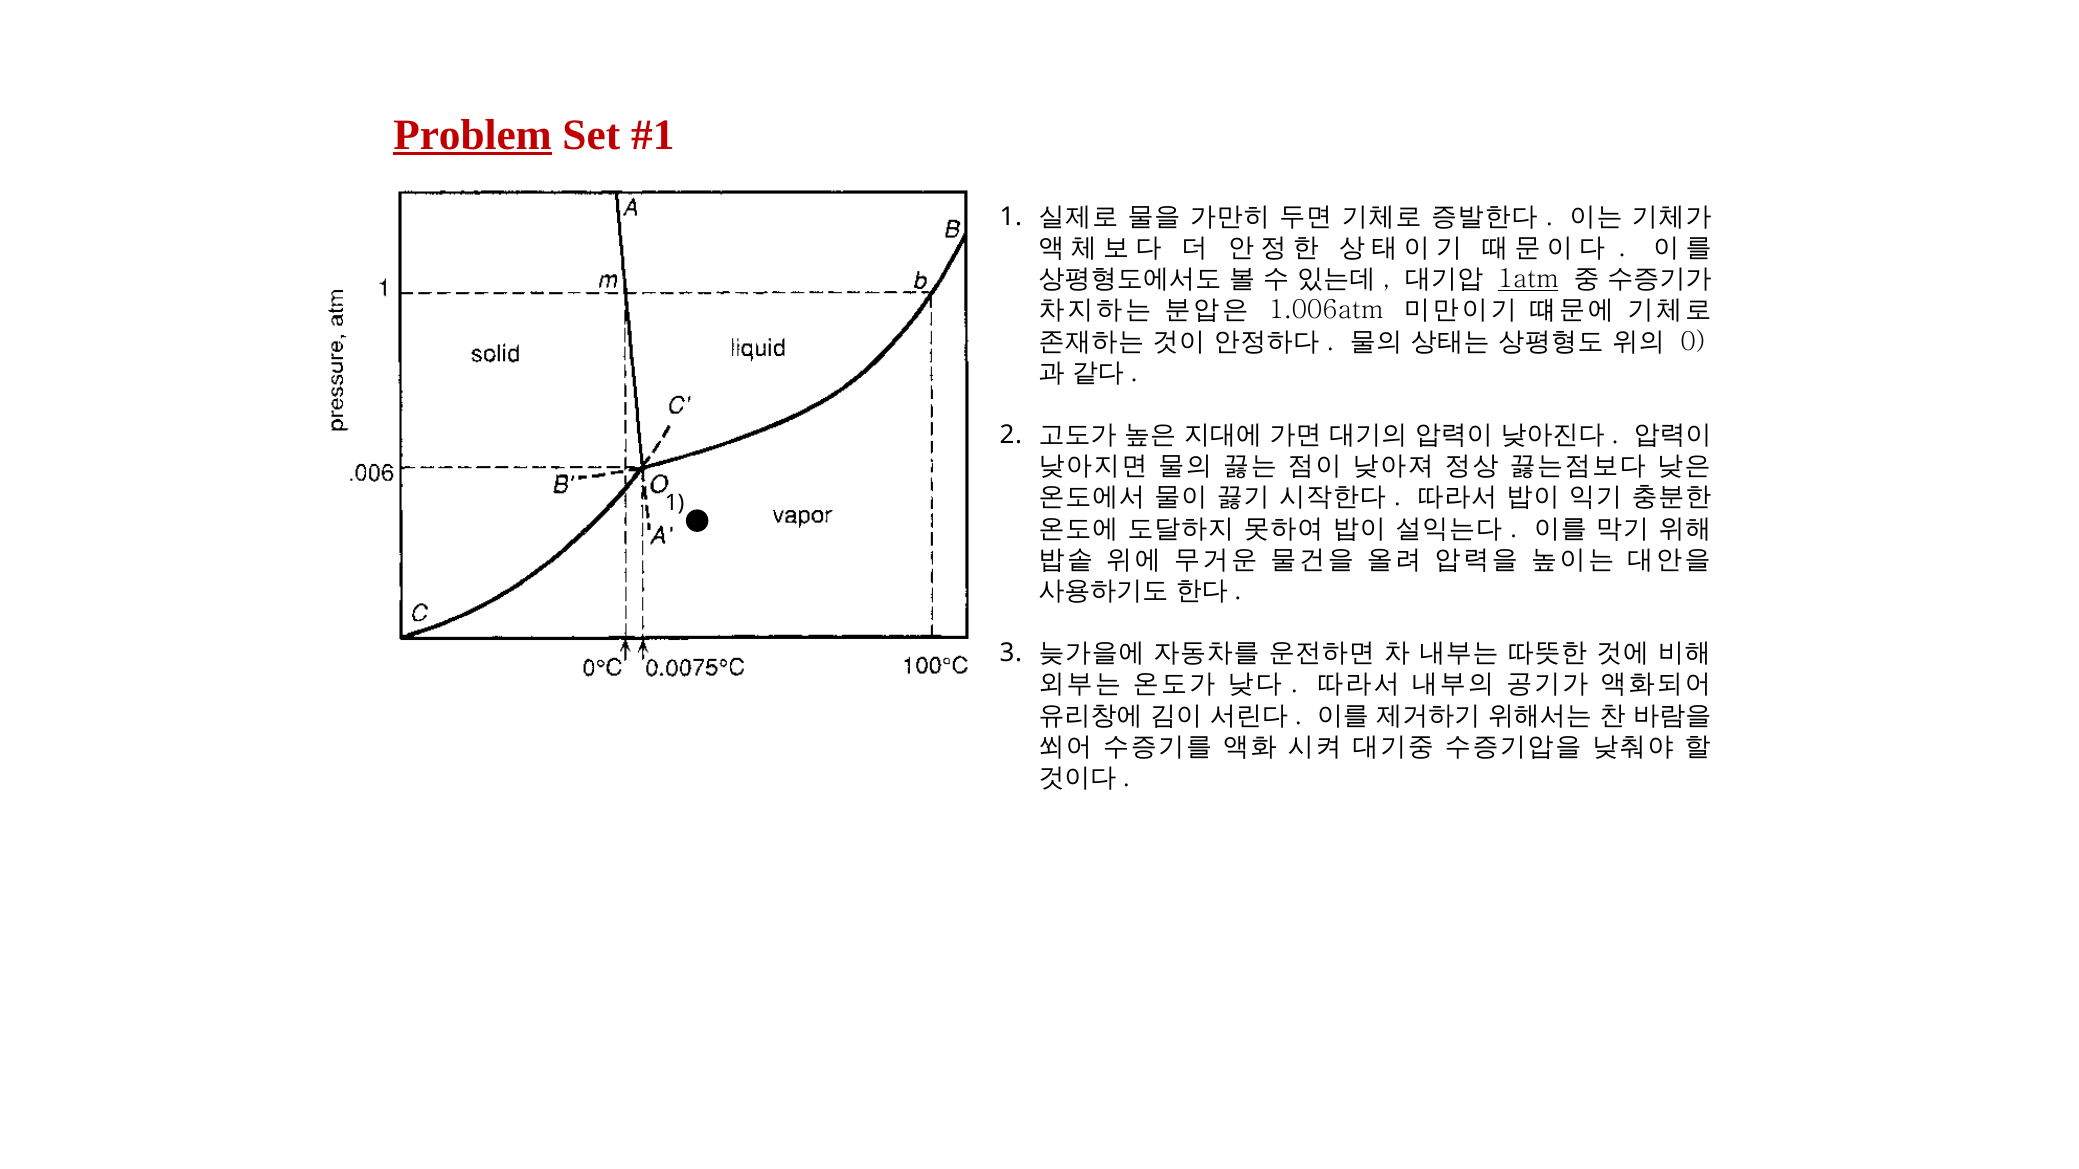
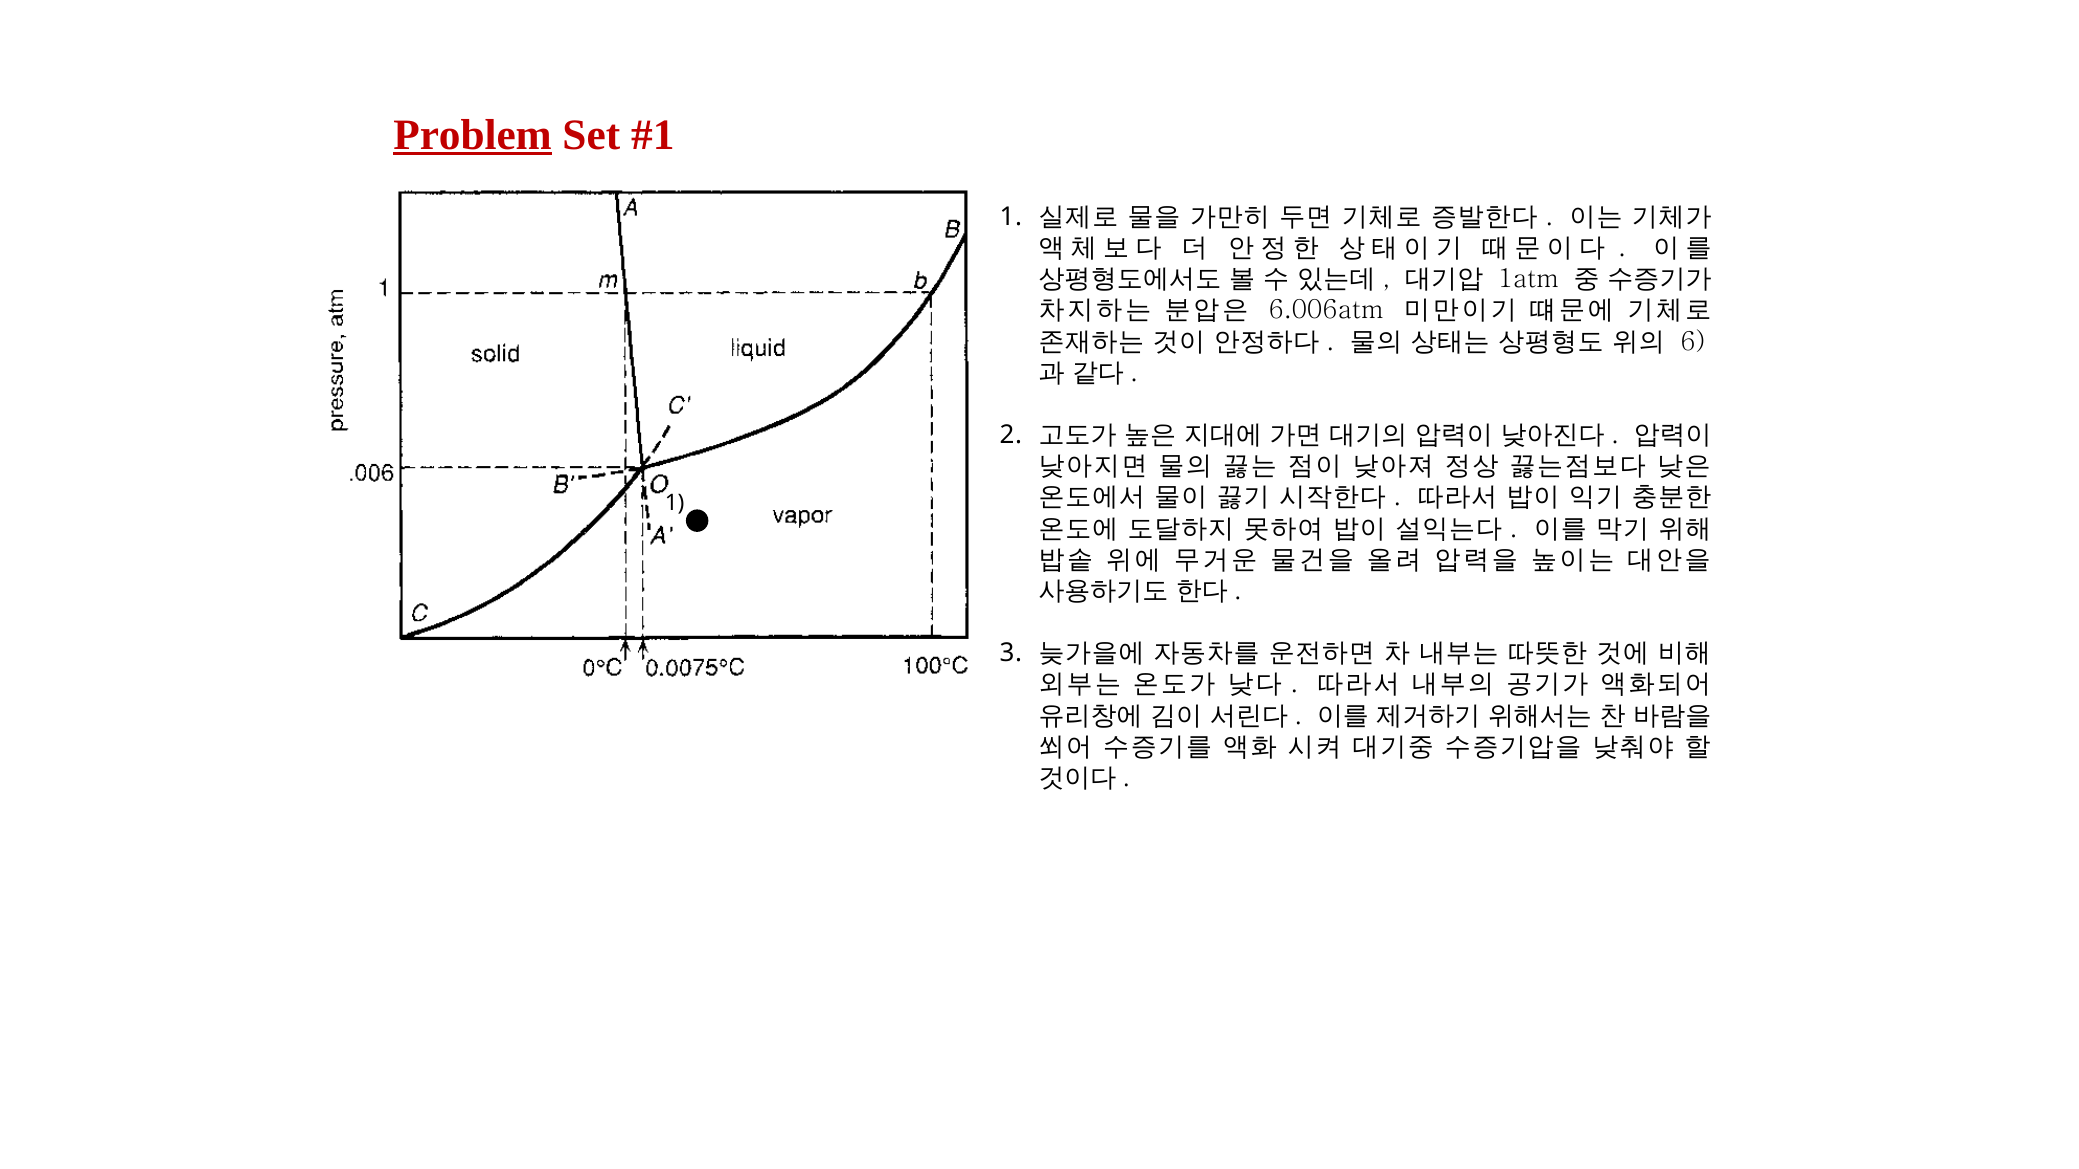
1atm underline: present -> none (1528, 279)
1.006atm: 1.006atm -> 6.006atm (1326, 310)
0: 0 -> 6 (1693, 342)
